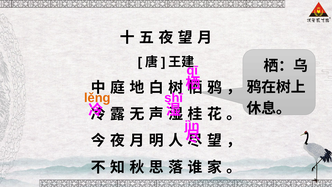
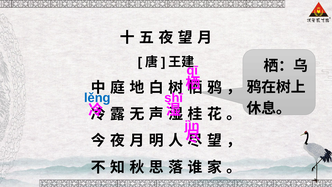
lěnɡ colour: orange -> blue (97, 98)
